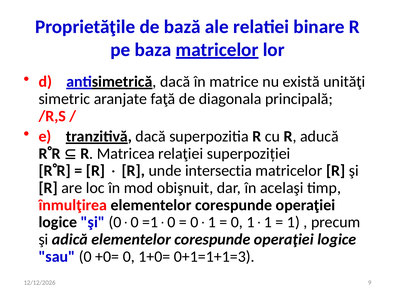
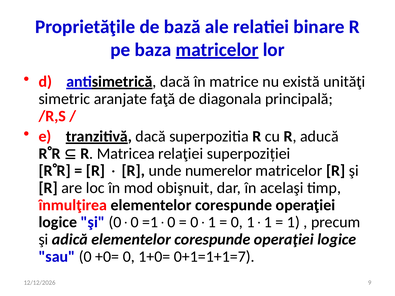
intersectia: intersectia -> numerelor (219, 171)
0+1=1+1=3: 0+1=1+1=3 -> 0+1=1+1=7 (214, 257)
